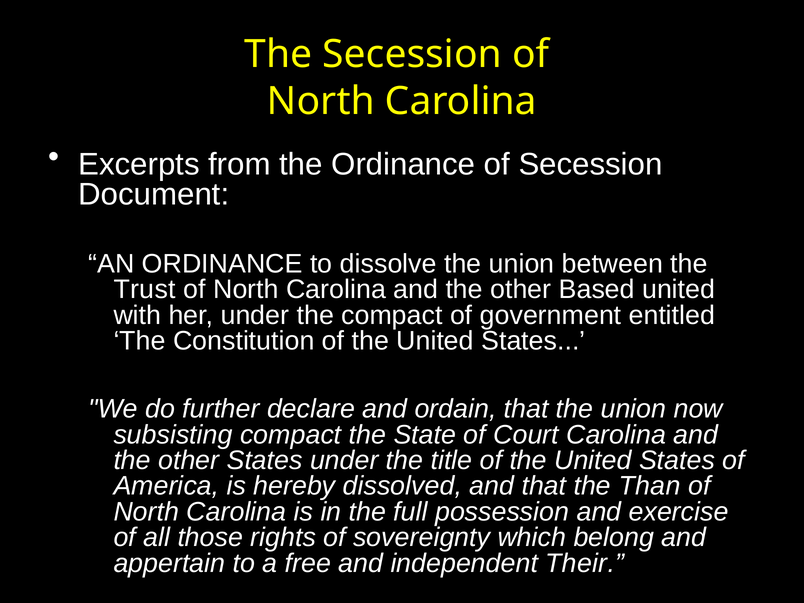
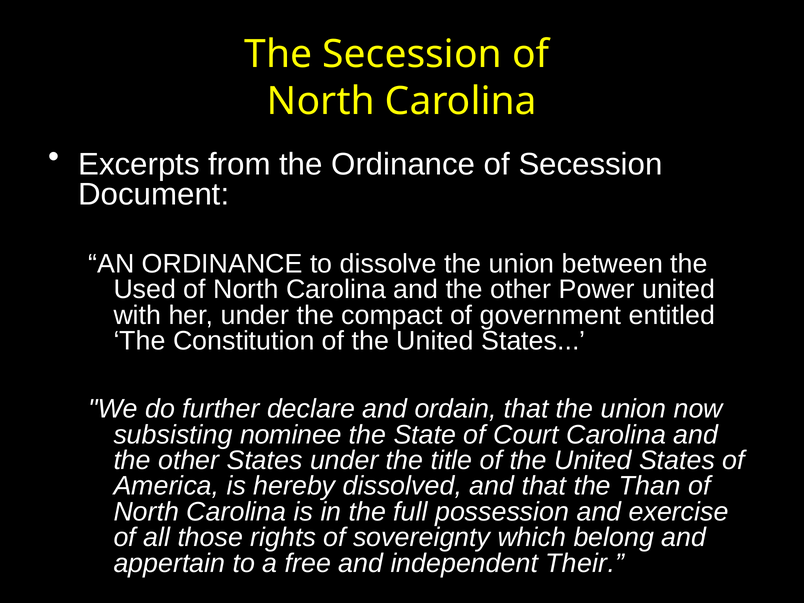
Trust: Trust -> Used (145, 290)
Based: Based -> Power (597, 290)
subsisting compact: compact -> nominee (291, 435)
